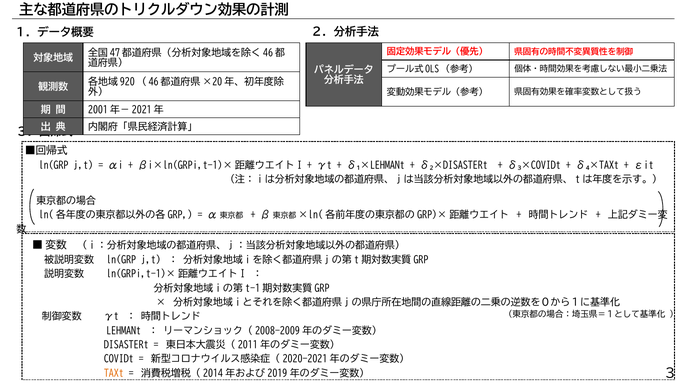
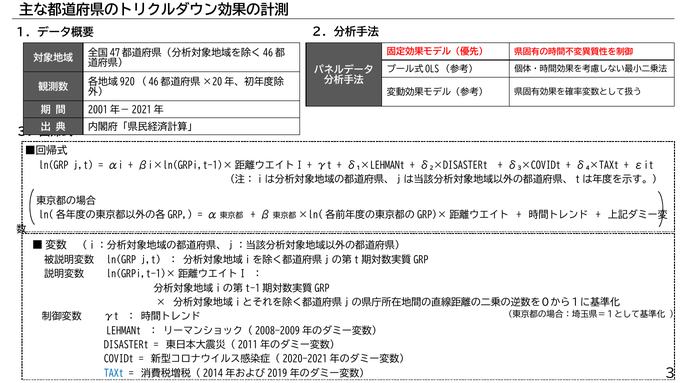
TAXt colour: orange -> blue (114, 373)
